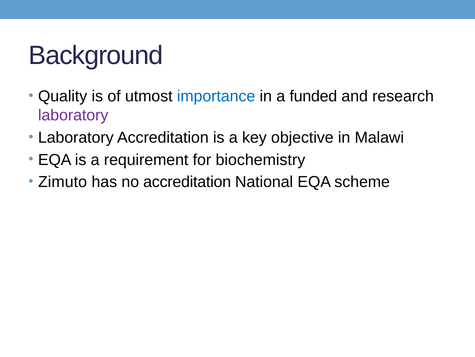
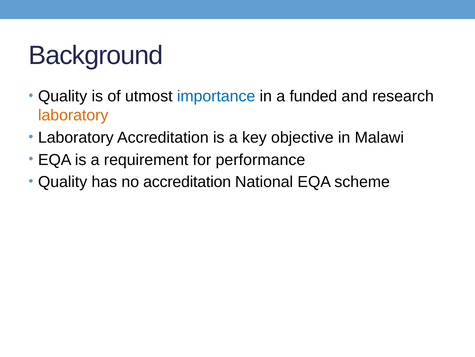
laboratory colour: purple -> orange (73, 115)
biochemistry: biochemistry -> performance (260, 159)
Zimuto: Zimuto -> Quality (63, 182)
